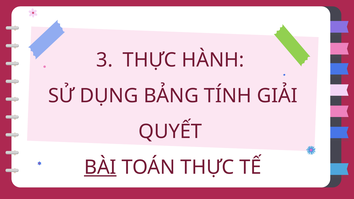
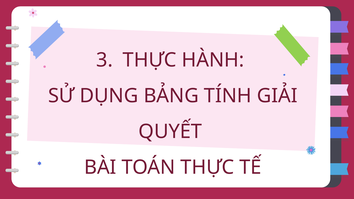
BÀI underline: present -> none (100, 167)
